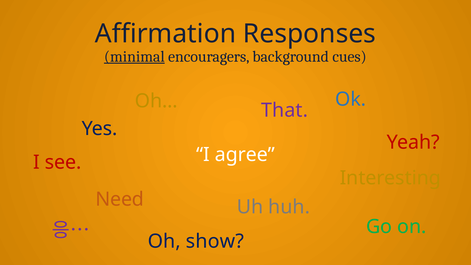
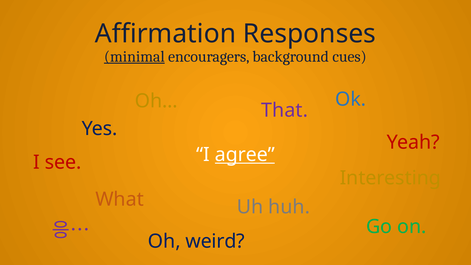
agree underline: none -> present (245, 155)
Need: Need -> What (120, 199)
show: show -> weird (215, 241)
